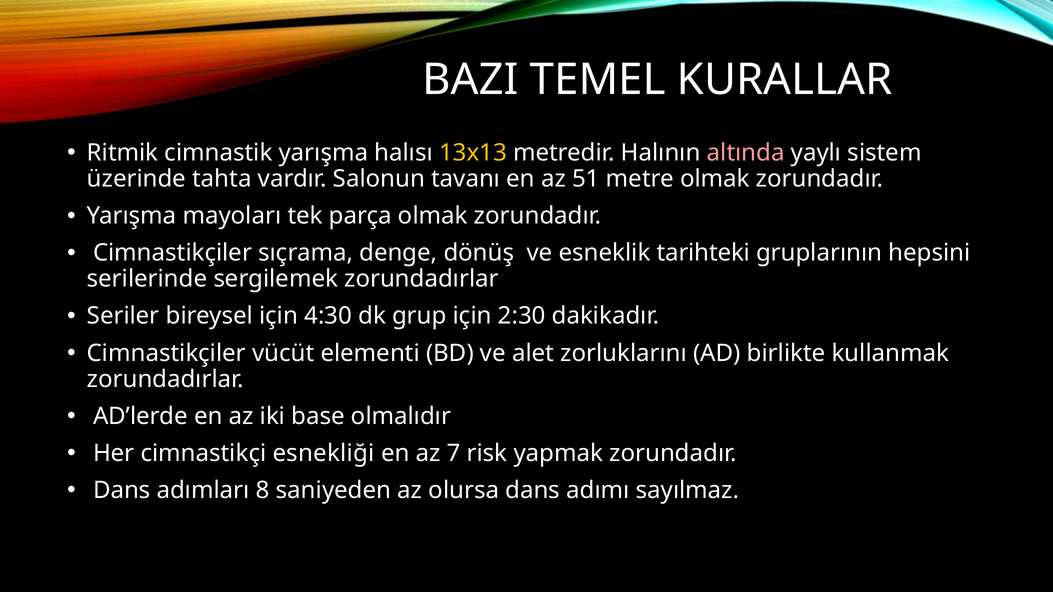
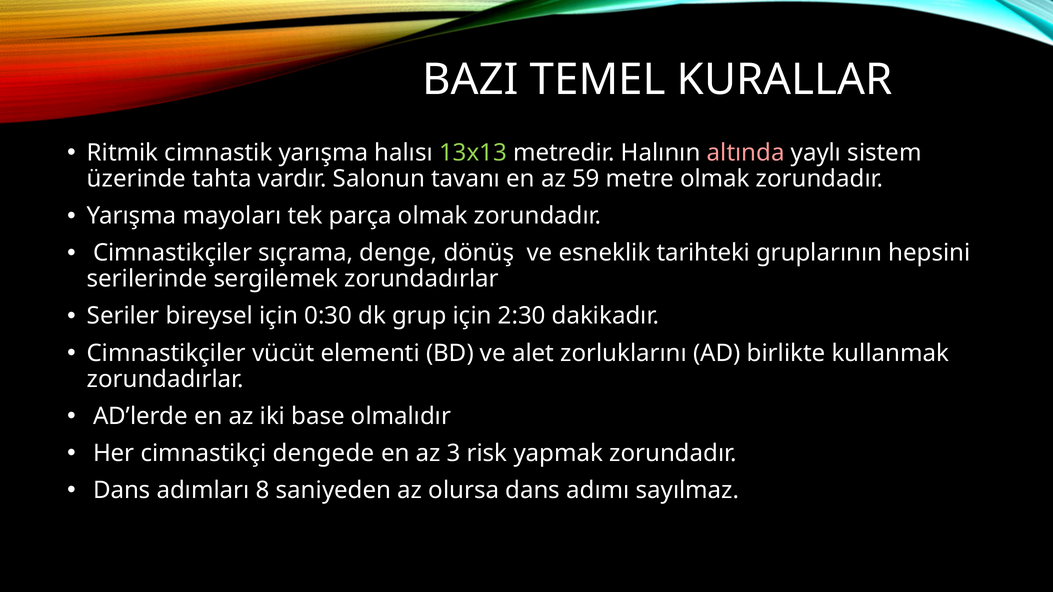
13x13 colour: yellow -> light green (473, 153)
51: 51 -> 59 (586, 179)
4:30: 4:30 -> 0:30 (328, 316)
esnekliği: esnekliği -> dengede (324, 453)
7: 7 -> 3 (454, 453)
